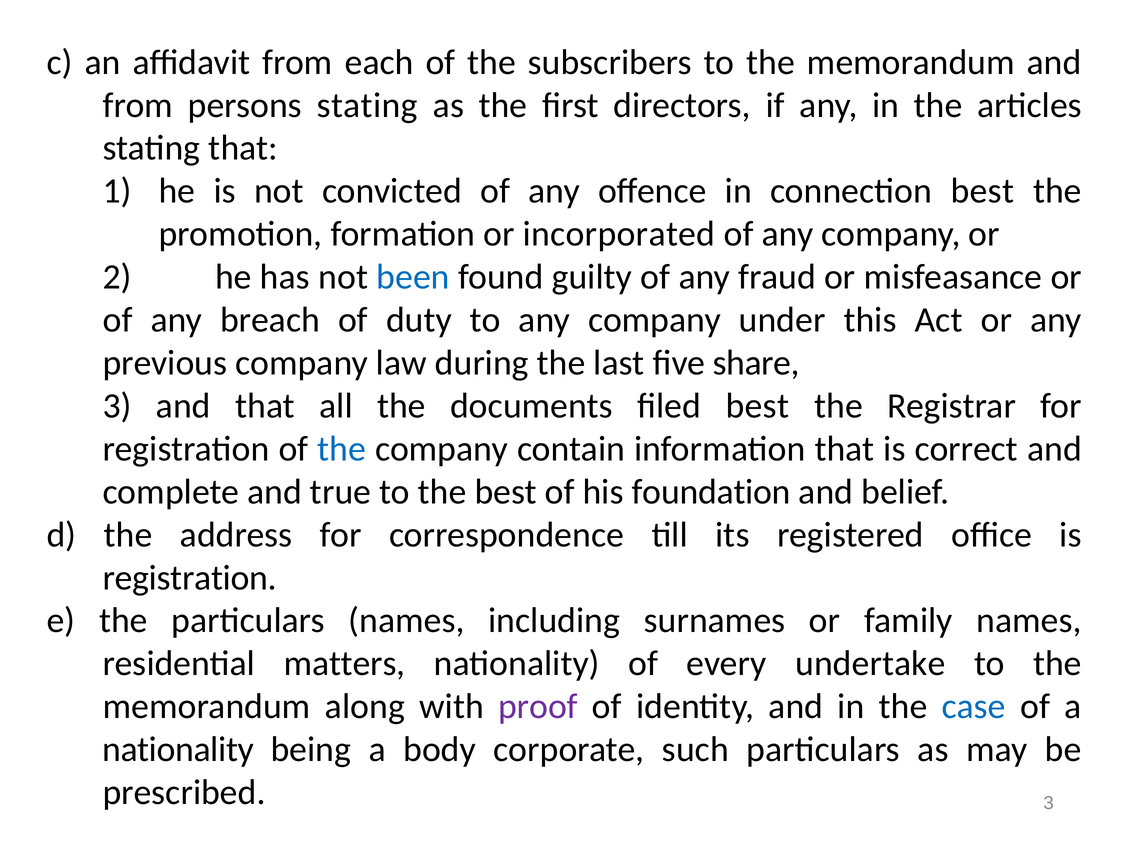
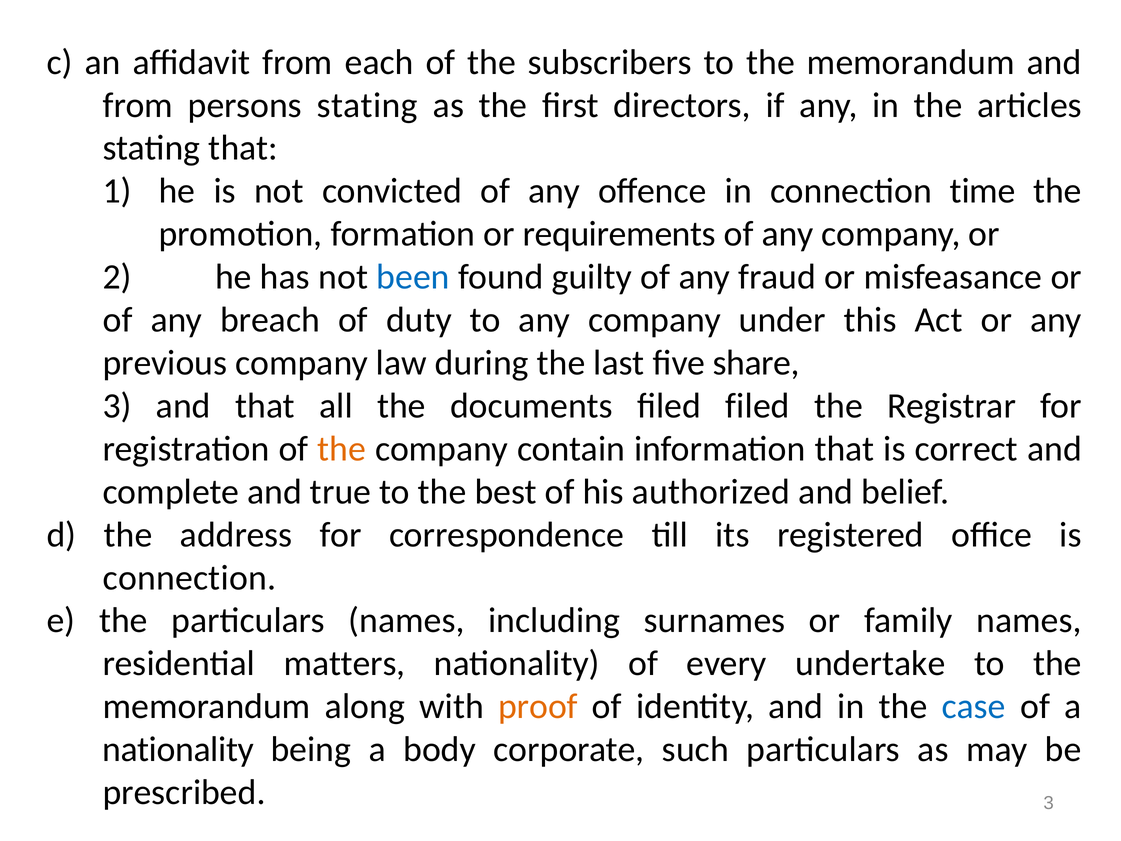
connection best: best -> time (983, 191)
incorporated: incorporated -> requirements (619, 234)
filed best: best -> filed (758, 406)
the colour: blue -> orange (342, 449)
foundation: foundation -> authorized (711, 492)
registration: registration -> connection (189, 578)
proof colour: purple -> orange (538, 706)
